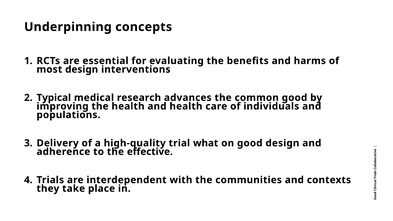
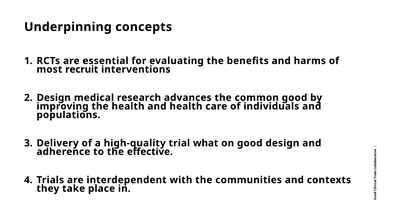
most design: design -> recruit (82, 69)
Typical: Typical -> Design (54, 98)
